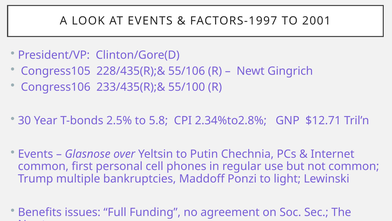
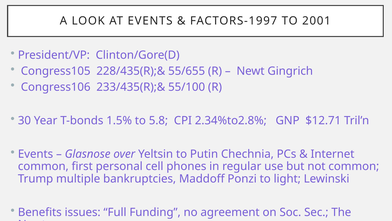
55/106: 55/106 -> 55/655 (187, 71)
2.5%: 2.5% -> 1.5% (119, 120)
